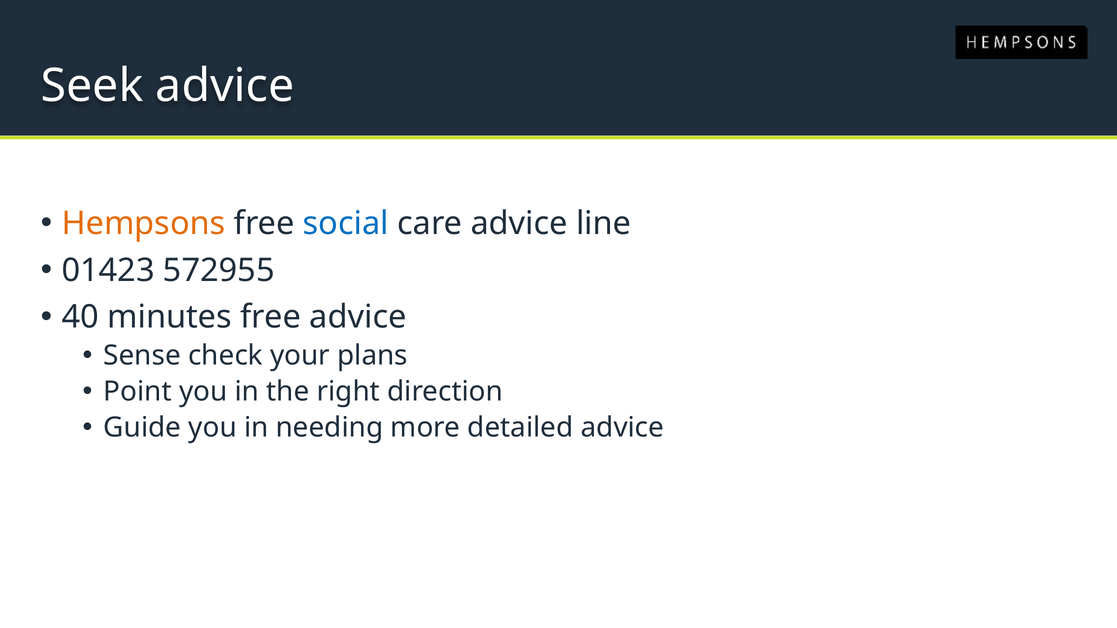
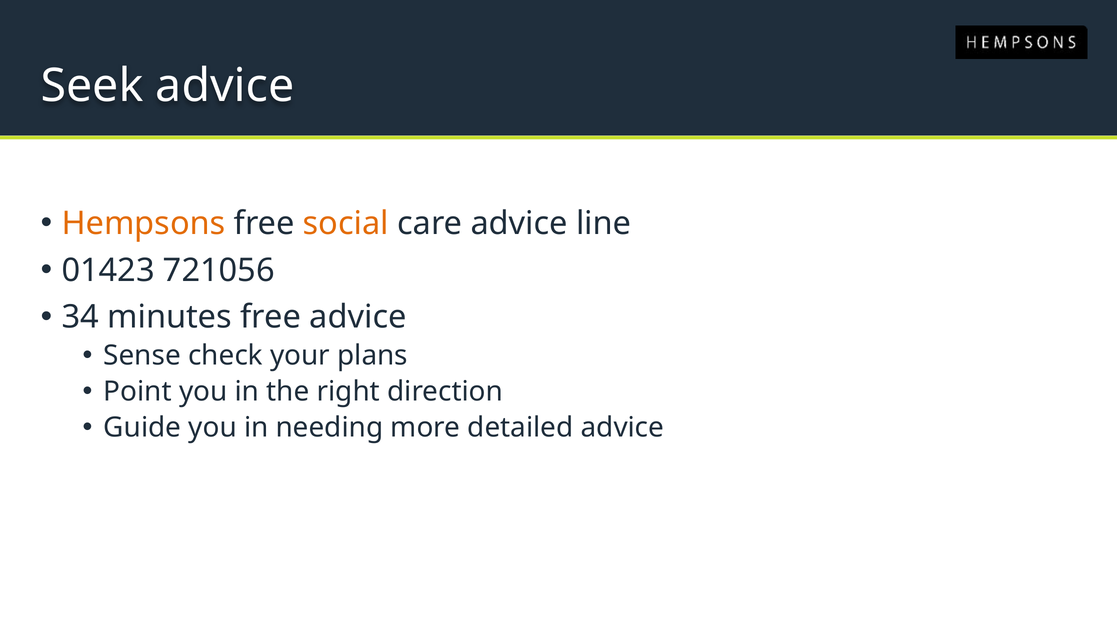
social colour: blue -> orange (346, 224)
572955: 572955 -> 721056 (219, 270)
40: 40 -> 34 (80, 317)
